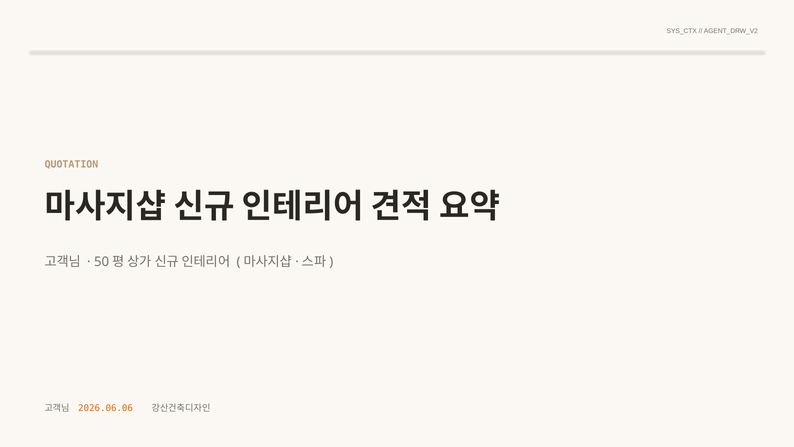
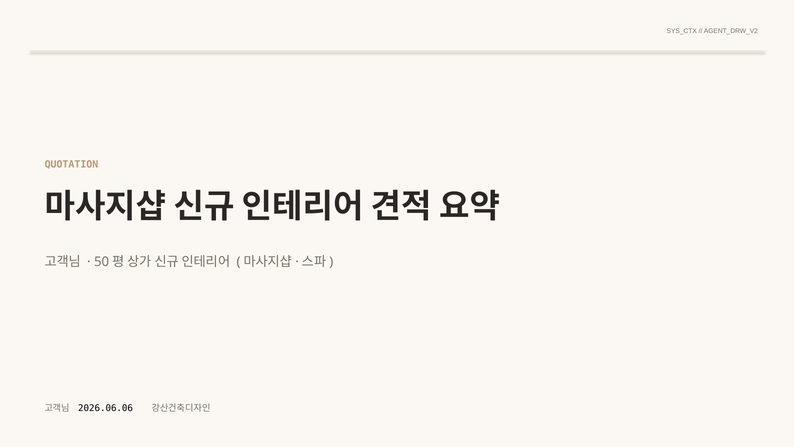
2026.06.06 colour: orange -> black (106, 408)
